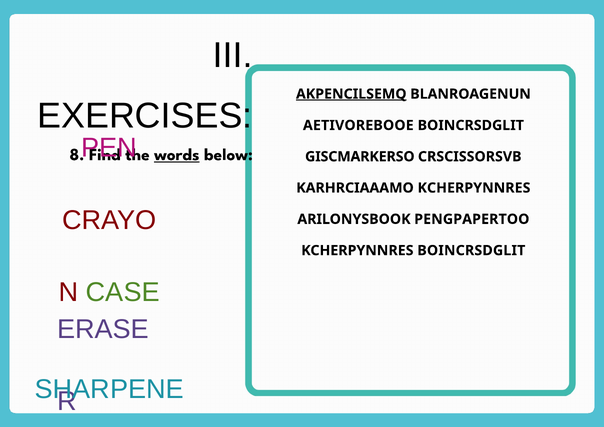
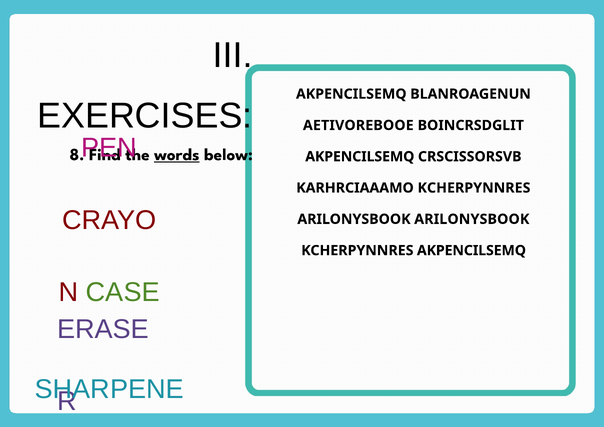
AKPENCILSEMQ underline: present -> none (351, 94)
GISCMARKERSO: GISCMARKERSO -> AKPENCILSEMQ (360, 157)
ARILONYSBOOK PENGPAPERTOO: PENGPAPERTOO -> ARILONYSBOOK (472, 219)
KCHERPYNNRES BOINCRSDGLIT: BOINCRSDGLIT -> AKPENCILSEMQ (471, 250)
